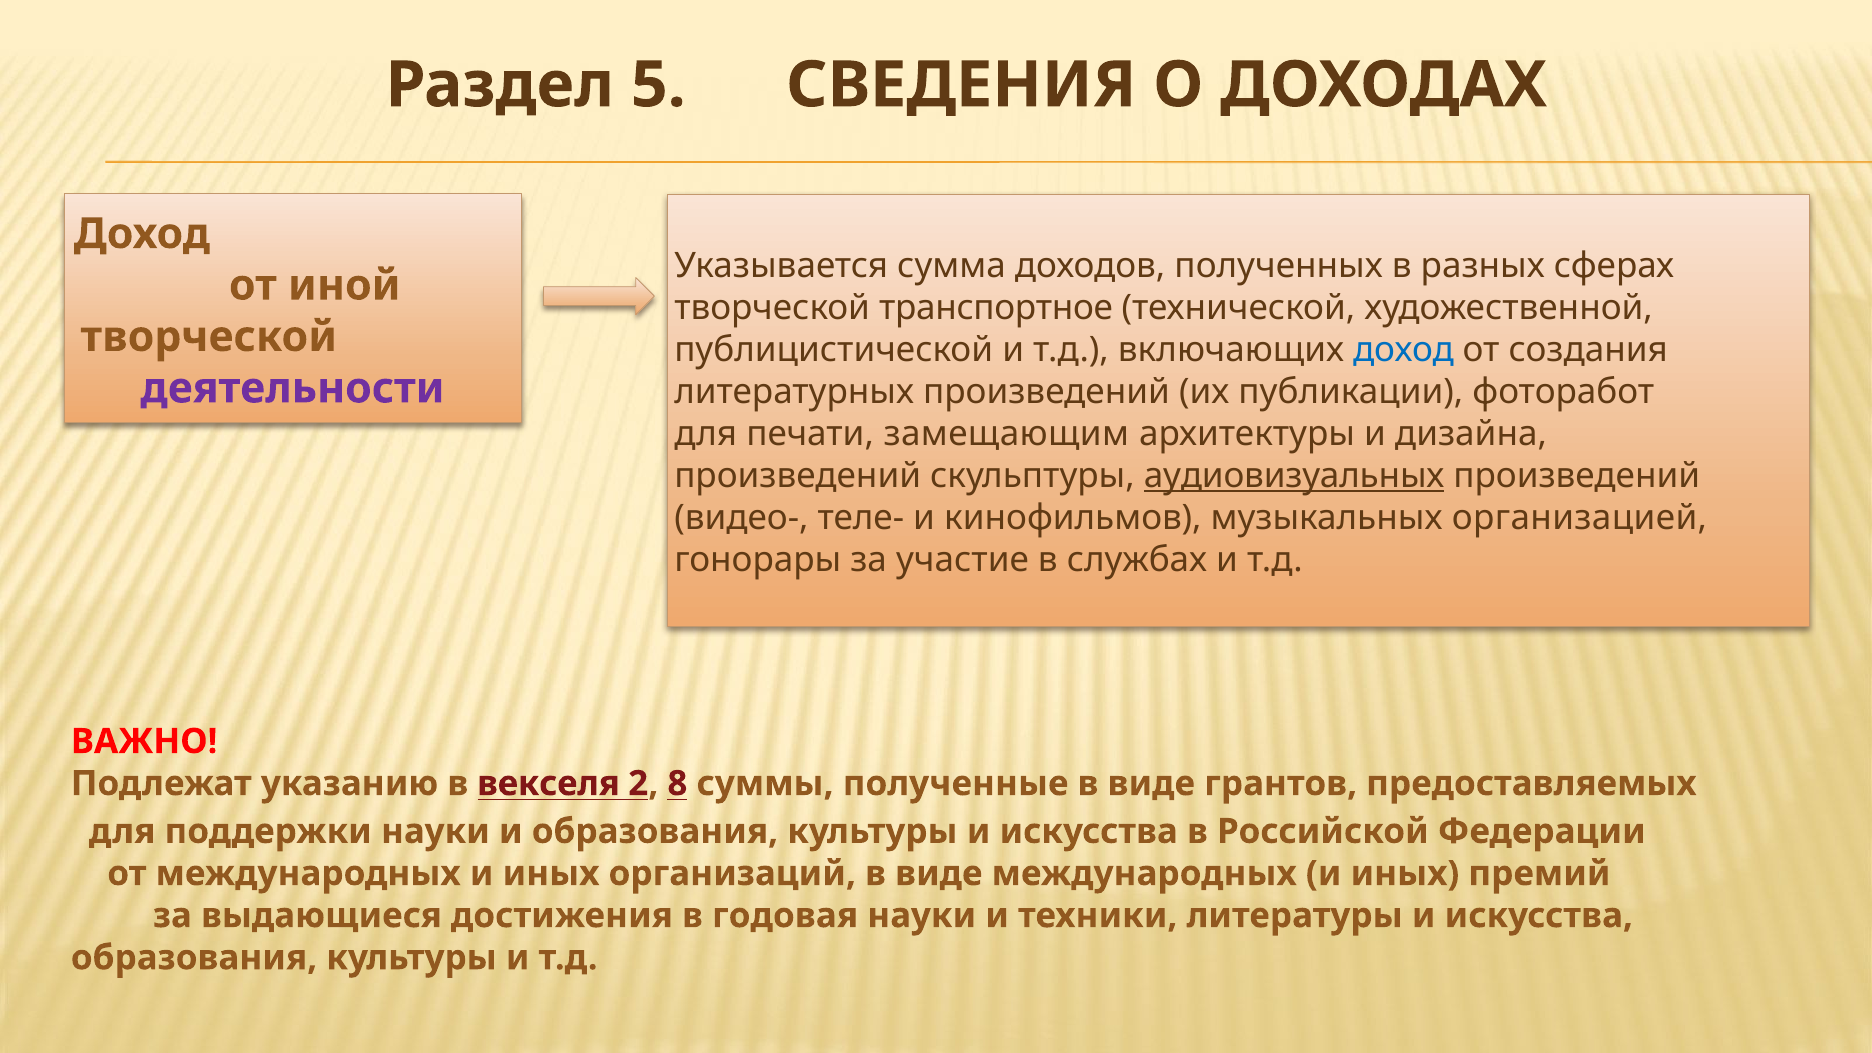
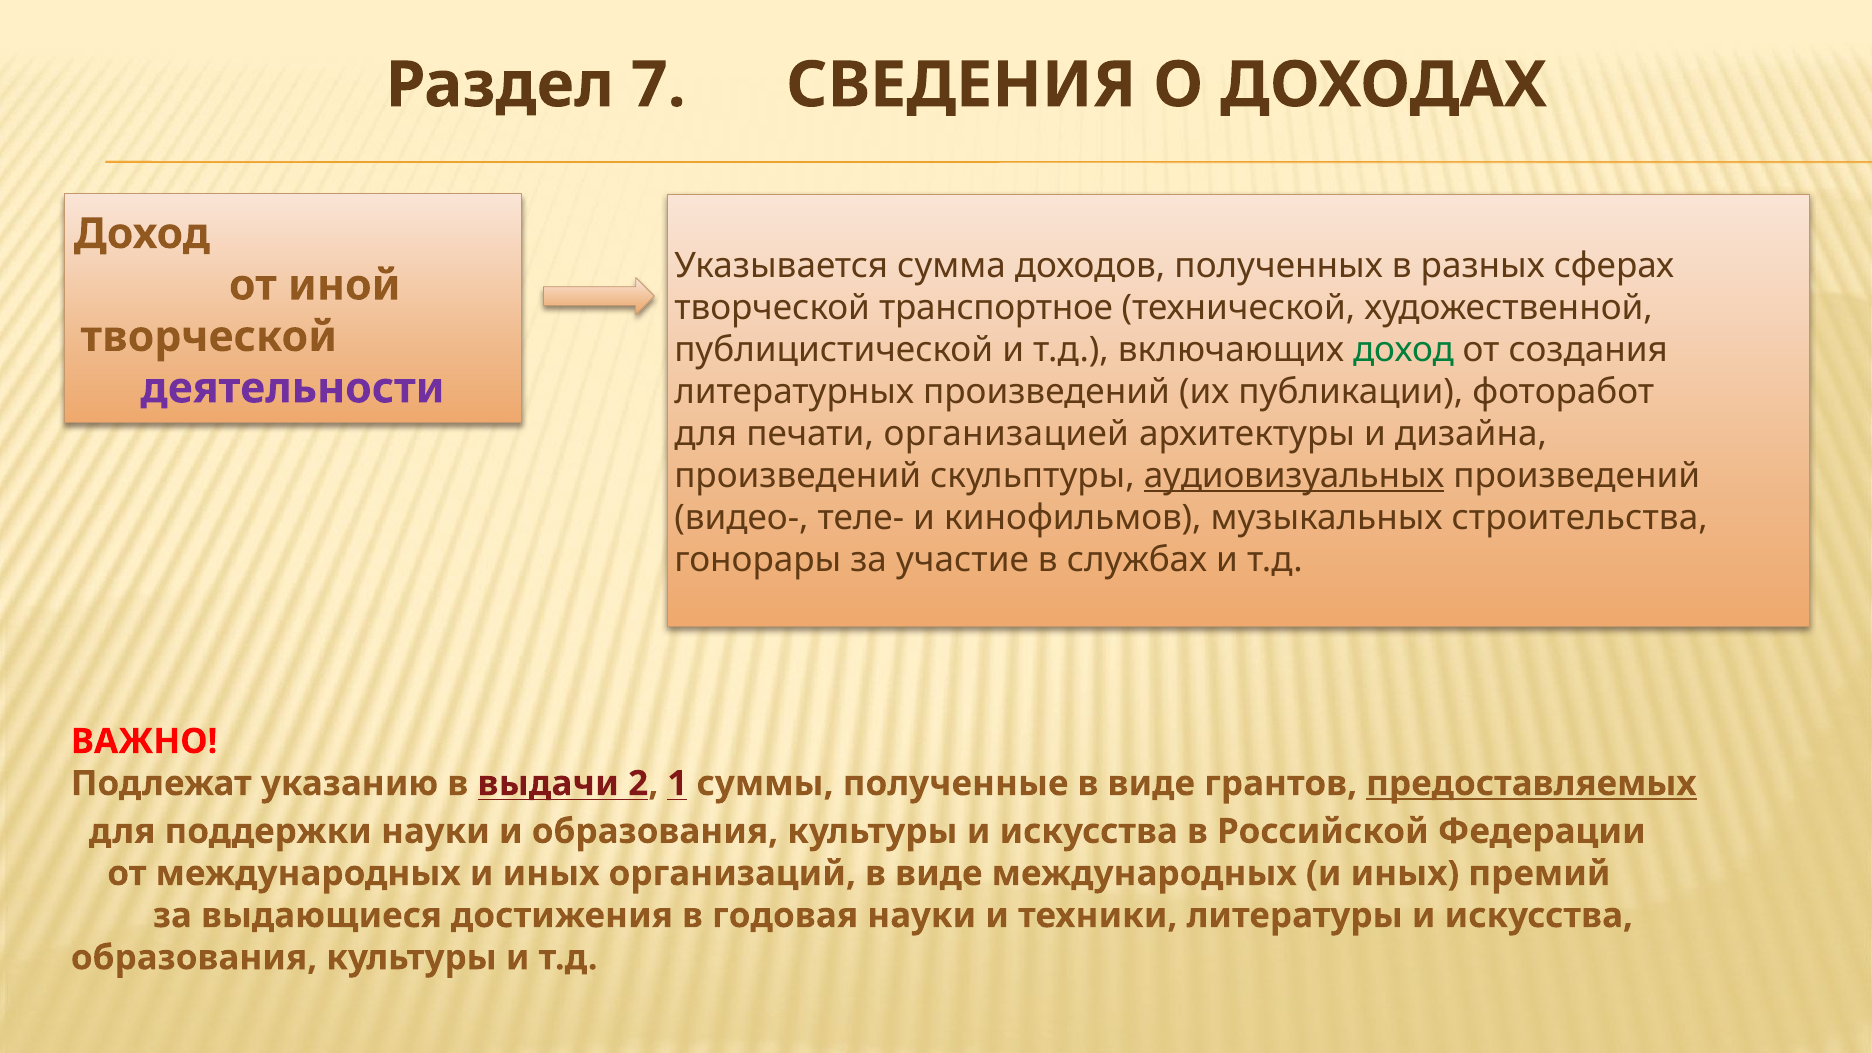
5: 5 -> 7 (658, 85)
доход colour: blue -> green (1404, 350)
замещающим: замещающим -> организацией (1006, 434)
организацией: организацией -> строительства (1580, 518)
векселя: векселя -> выдачи (548, 784)
8: 8 -> 1 (677, 784)
предоставляемых underline: none -> present (1531, 784)
